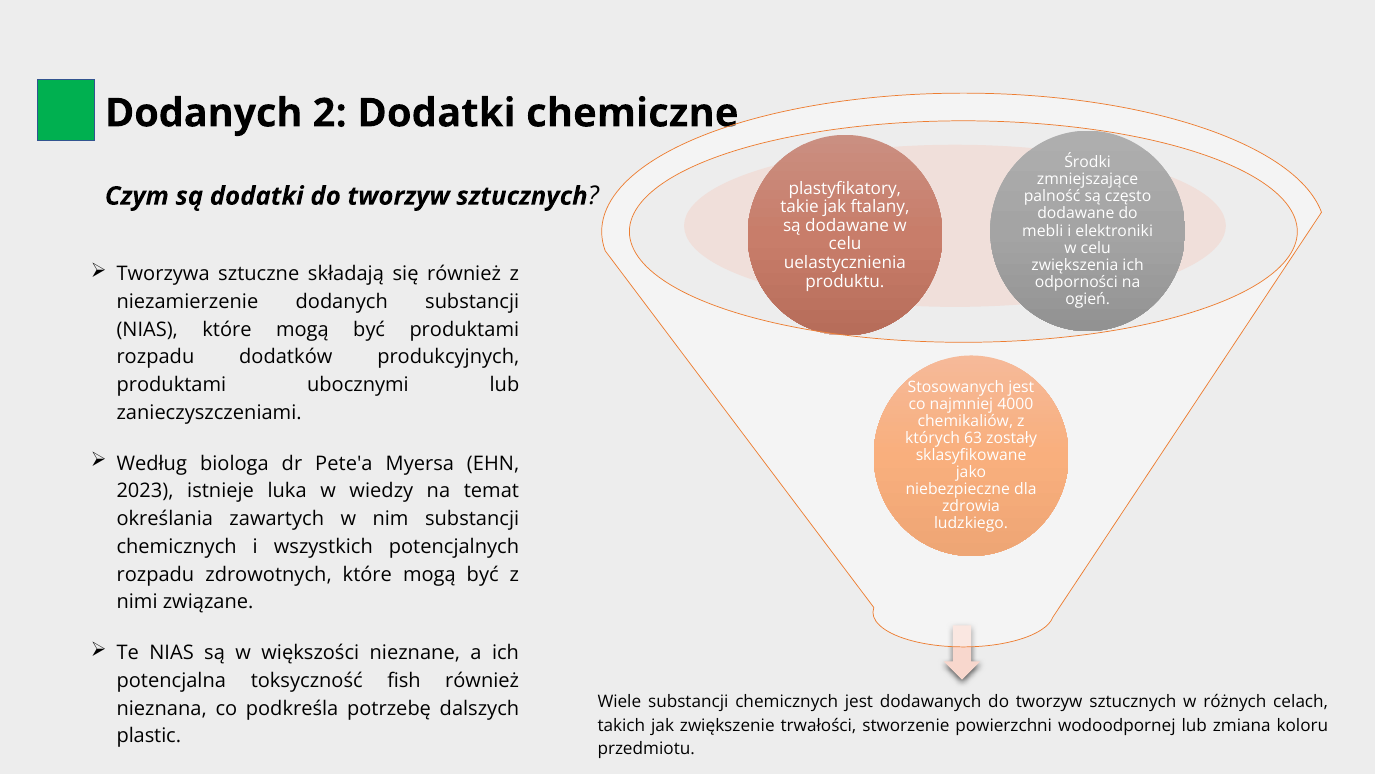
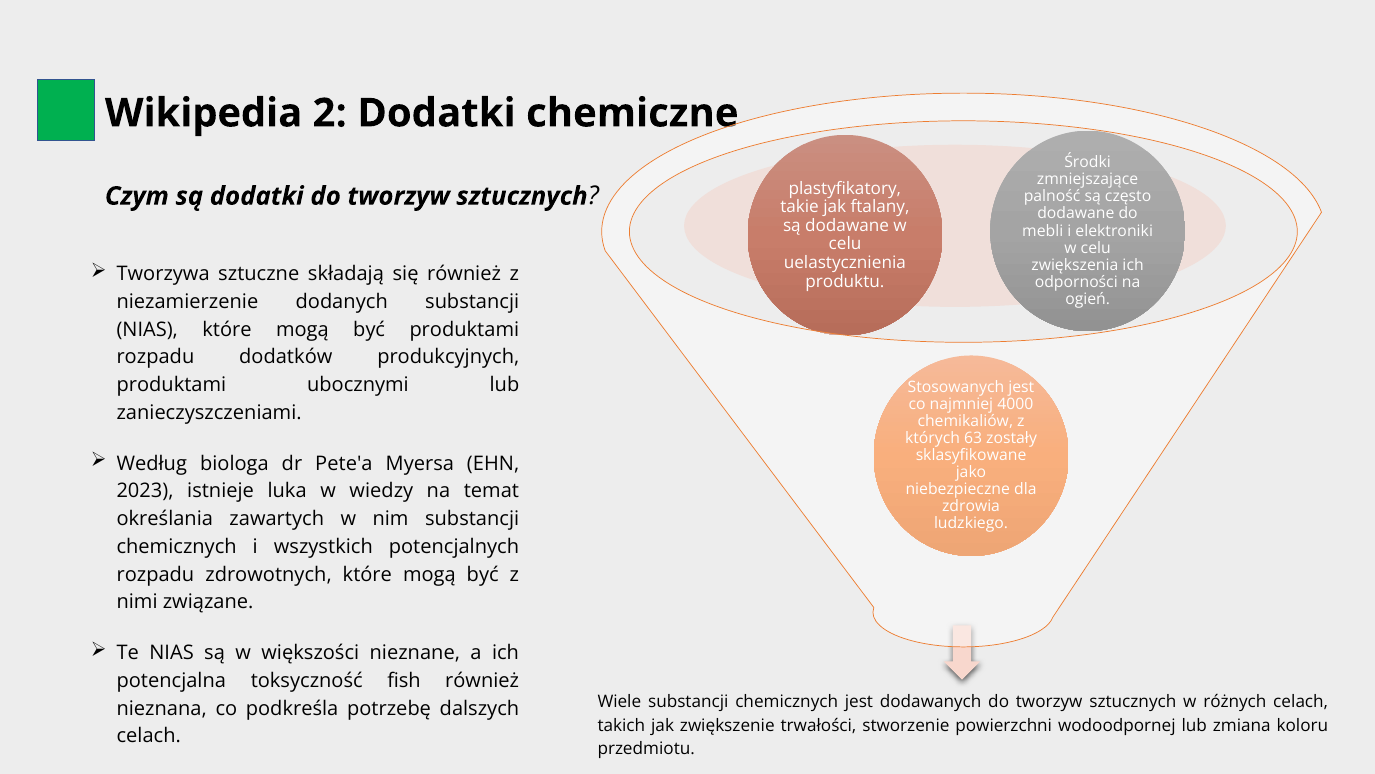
Dodanych: Dodanych -> Wikipedia (204, 113)
plastic: plastic -> celach (149, 736)
